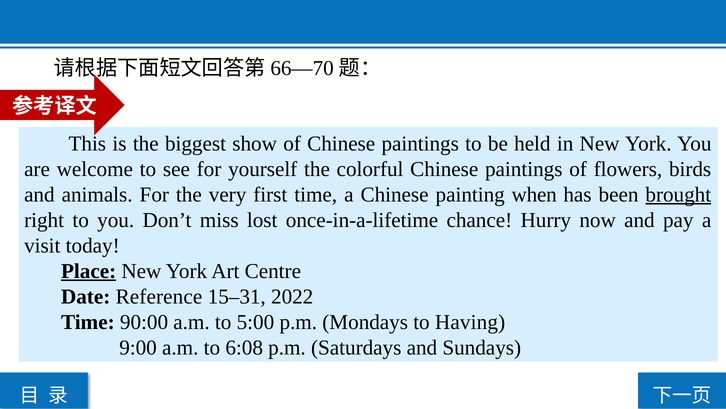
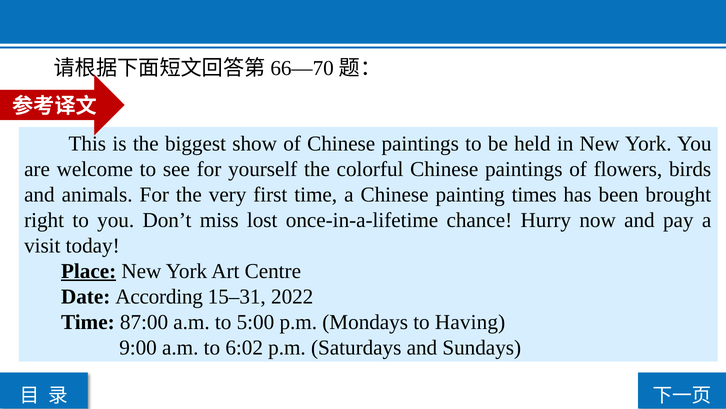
when: when -> times (534, 194)
brought underline: present -> none (678, 194)
Reference: Reference -> According (159, 296)
90:00: 90:00 -> 87:00 (144, 322)
6:08: 6:08 -> 6:02 (244, 347)
